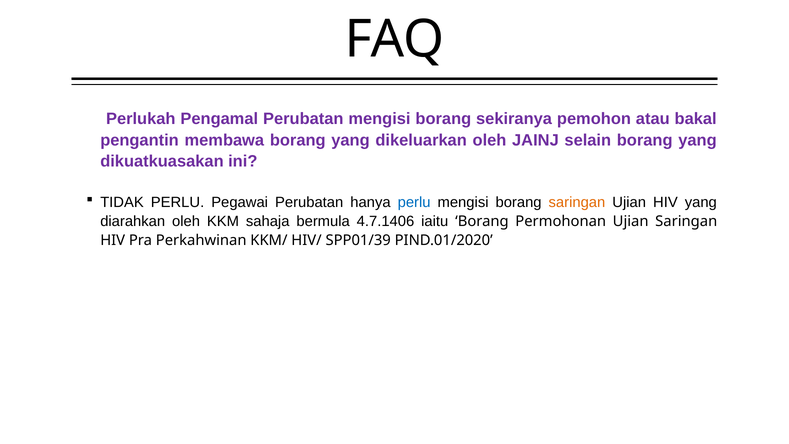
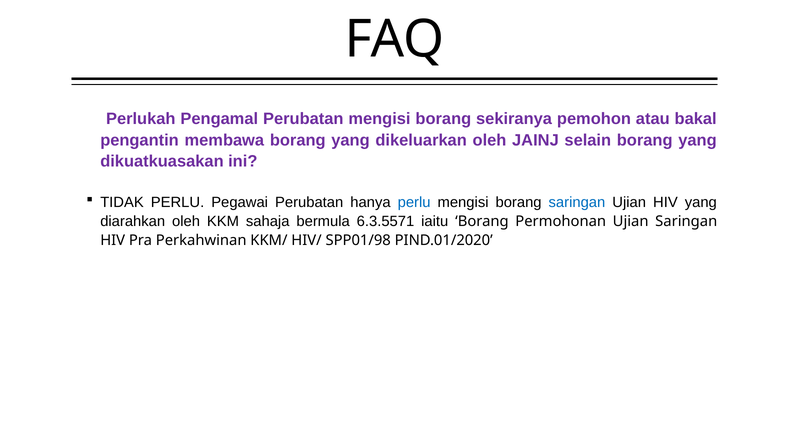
saringan colour: orange -> blue (577, 202)
4.7.1406: 4.7.1406 -> 6.3.5571 (386, 221)
SPP01/39: SPP01/39 -> SPP01/98 (358, 240)
